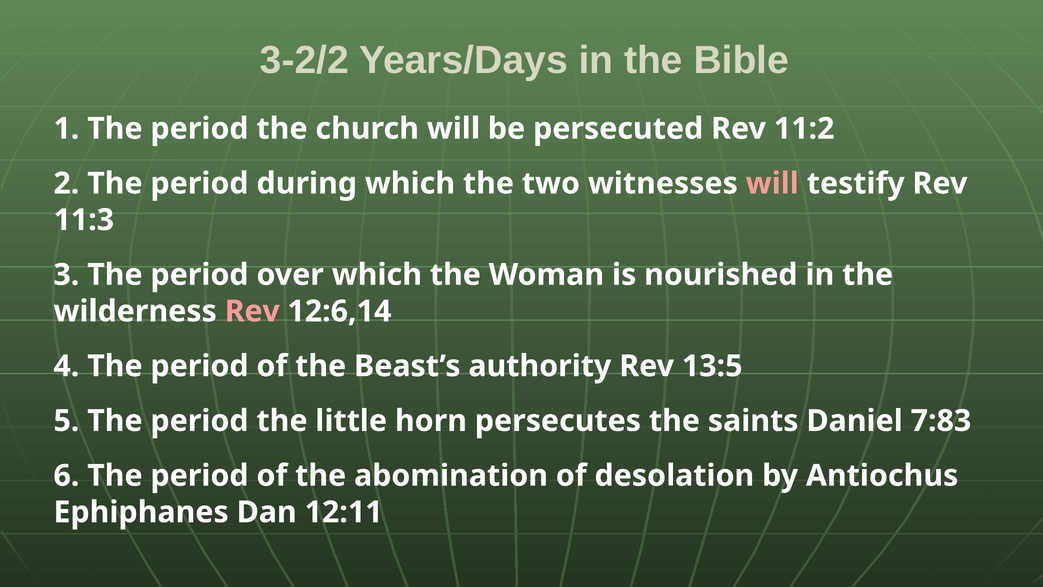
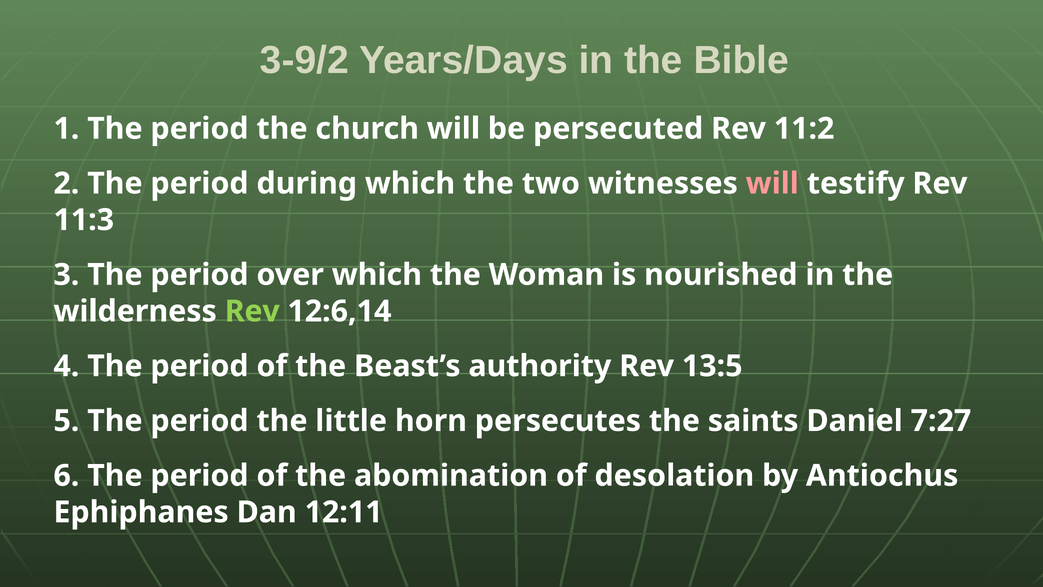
3-2/2: 3-2/2 -> 3-9/2 (304, 60)
Rev colour: pink -> light green (252, 311)
7:83: 7:83 -> 7:27 (941, 421)
